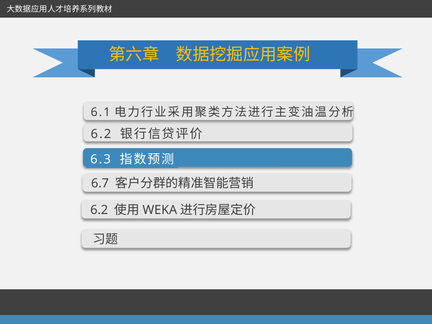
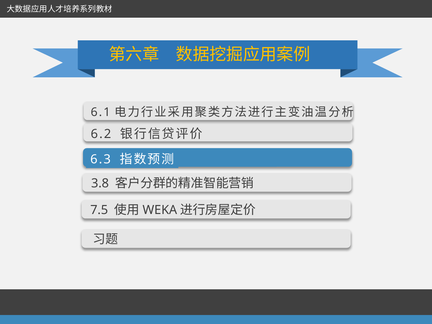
6.7: 6.7 -> 3.8 (100, 183)
6.2: 6.2 -> 7.5 (99, 210)
